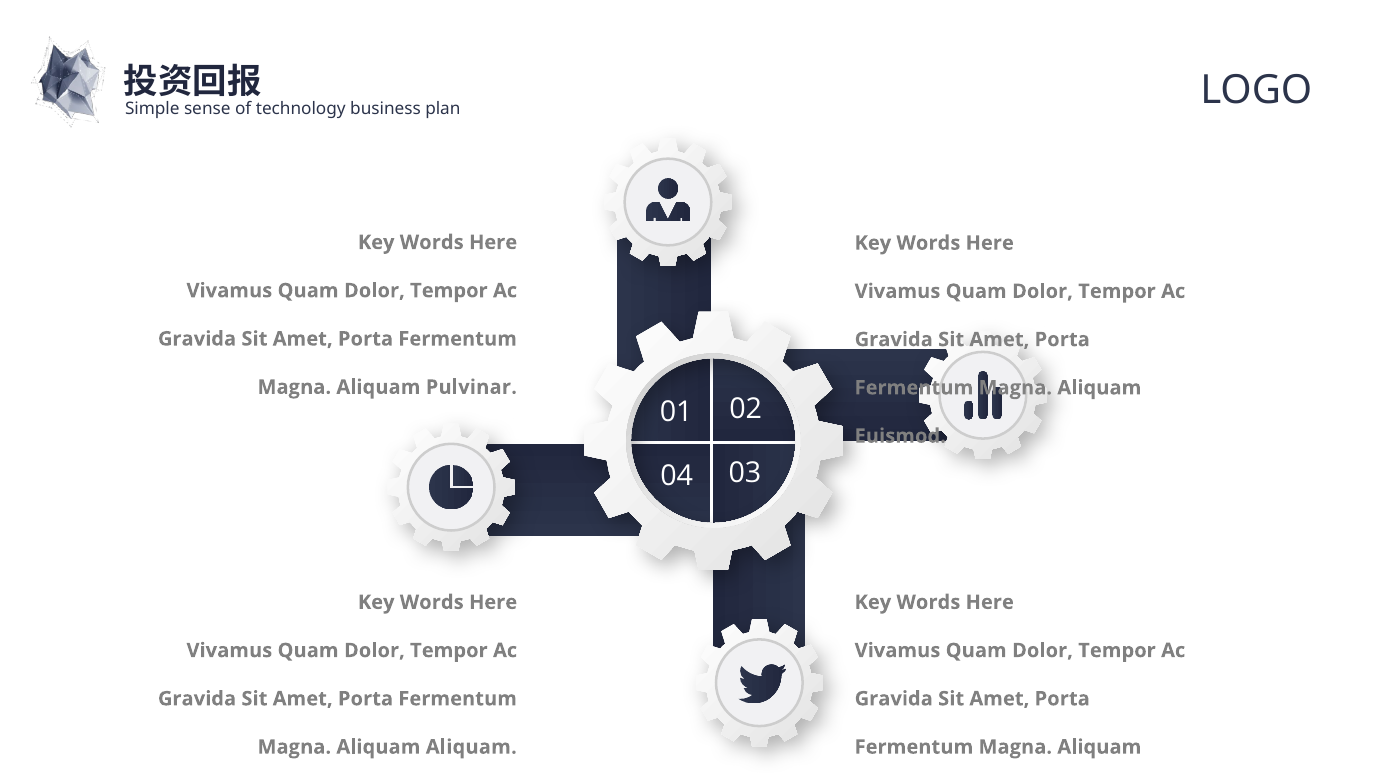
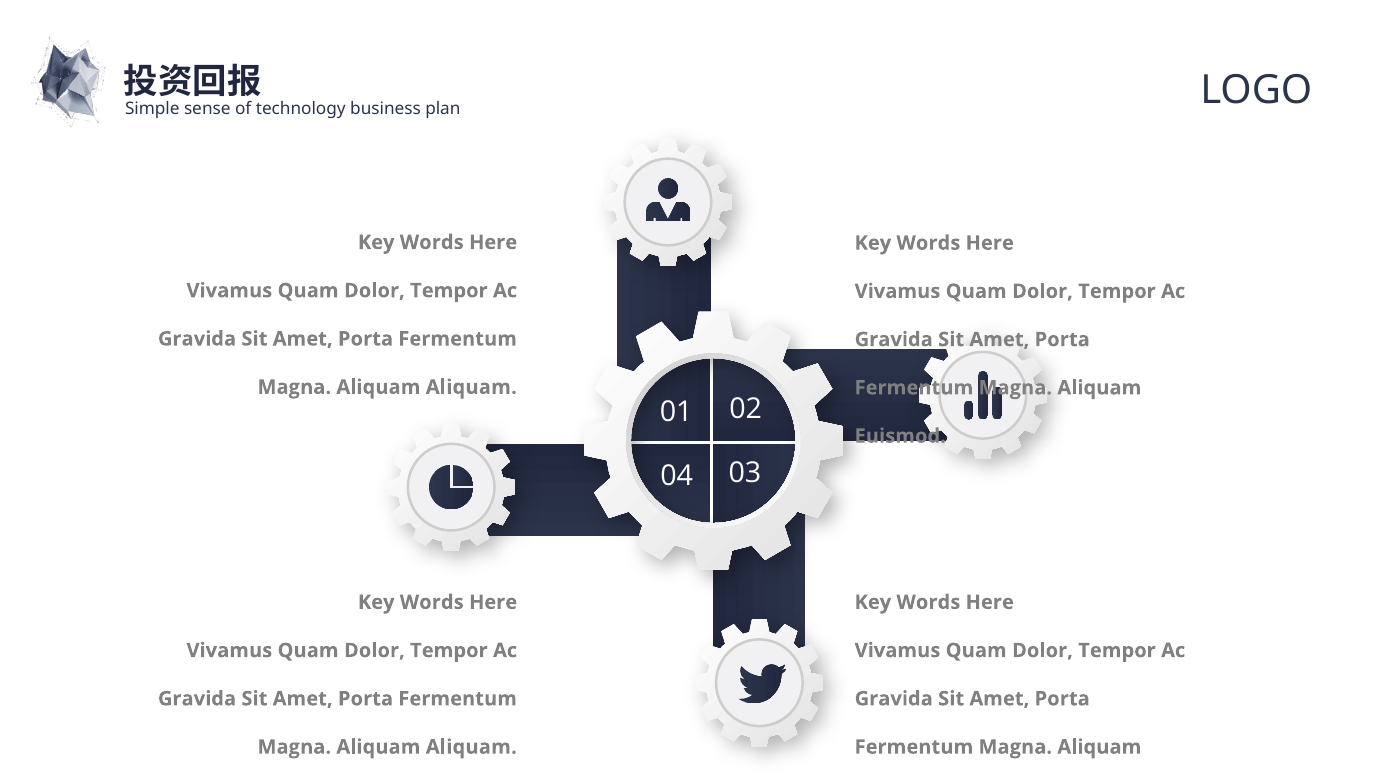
Pulvinar: Pulvinar -> Aliquam (471, 387)
